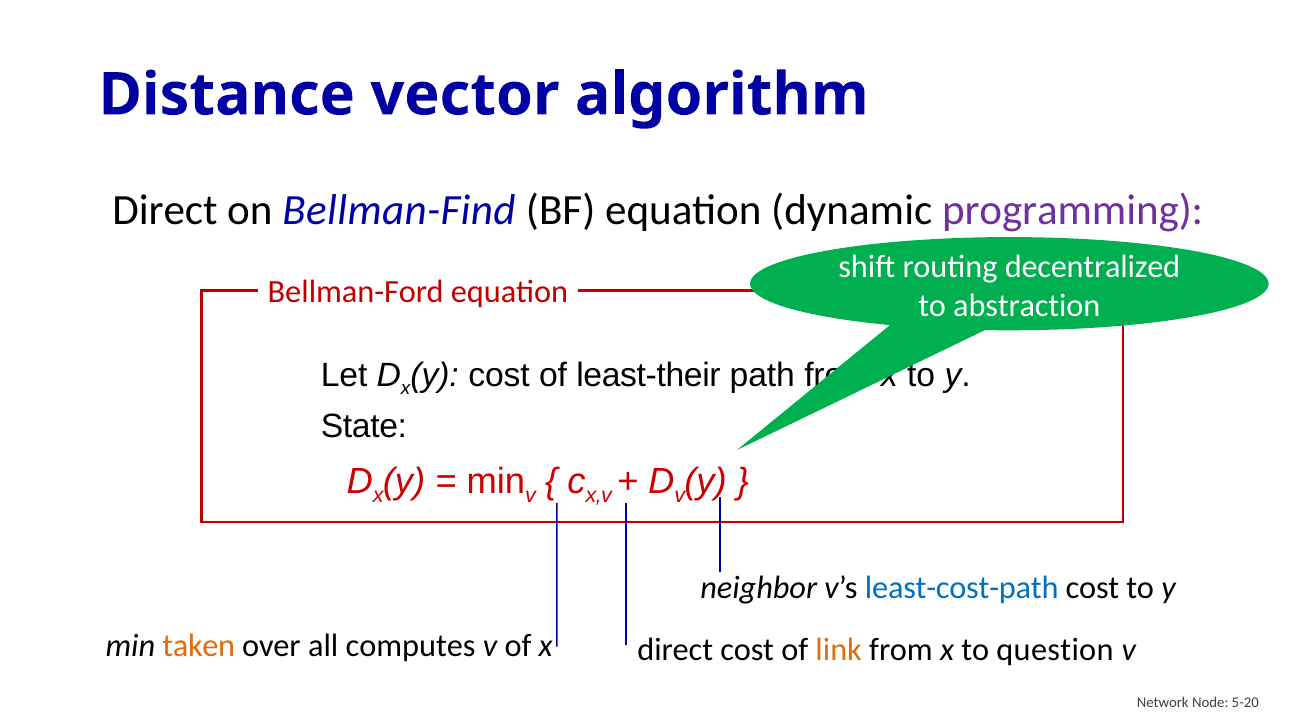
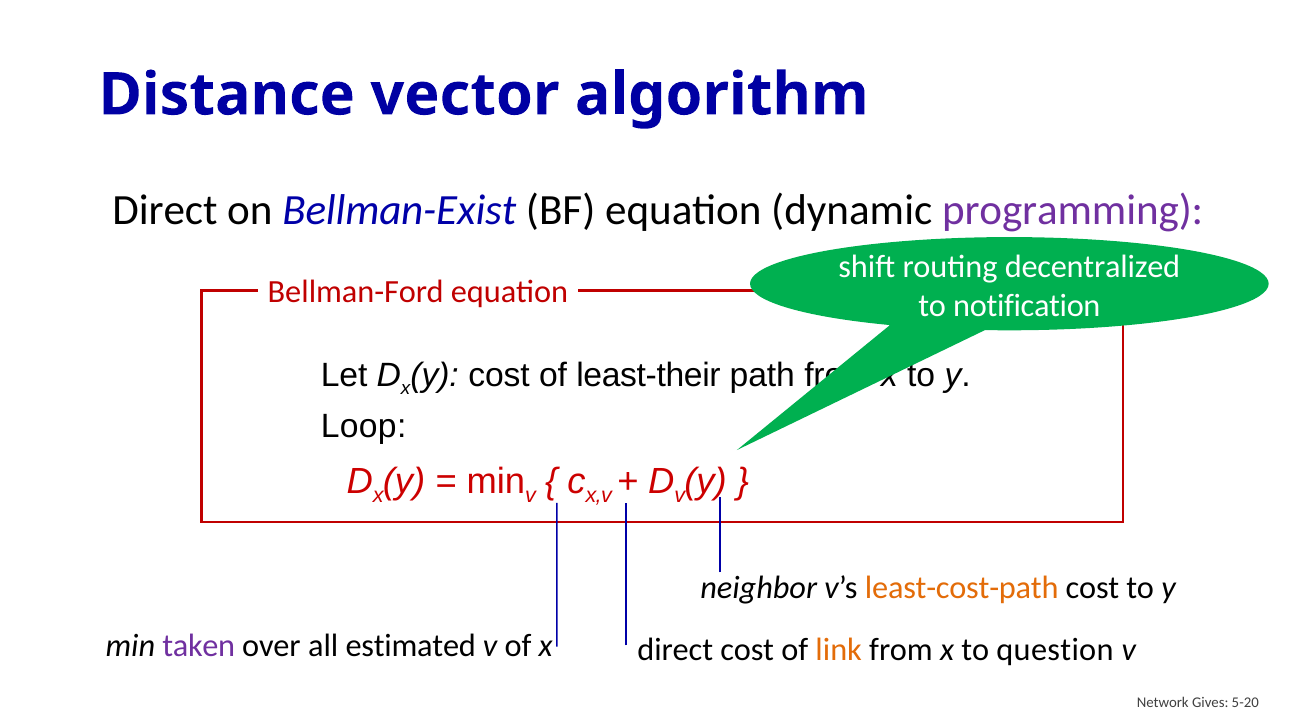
Bellman-Find: Bellman-Find -> Bellman-Exist (399, 211)
abstraction: abstraction -> notification (1027, 305)
State: State -> Loop (364, 426)
least-cost-path colour: blue -> orange (962, 588)
taken colour: orange -> purple (199, 646)
computes: computes -> estimated (411, 646)
Node: Node -> Gives (1210, 703)
